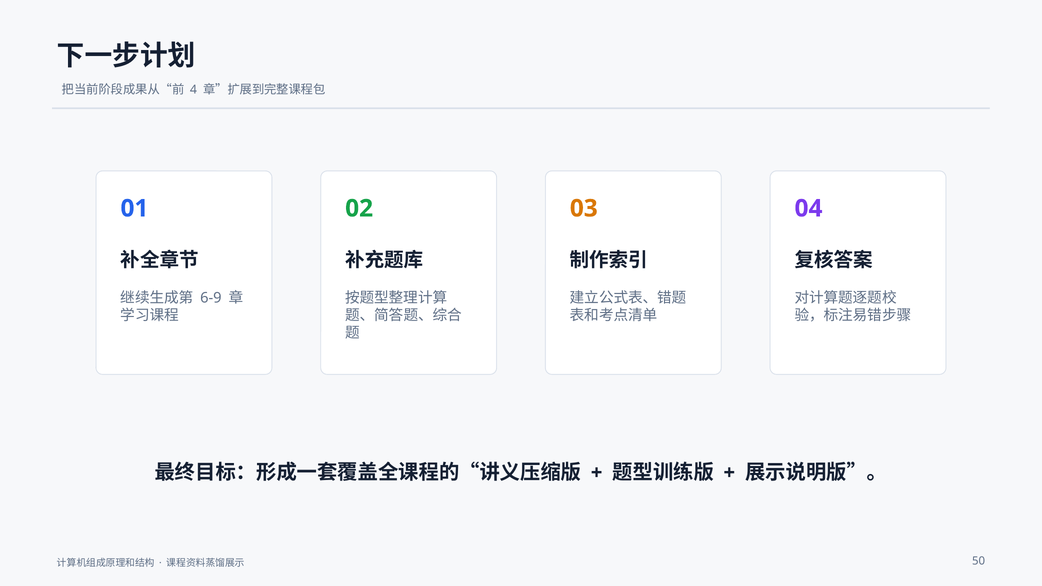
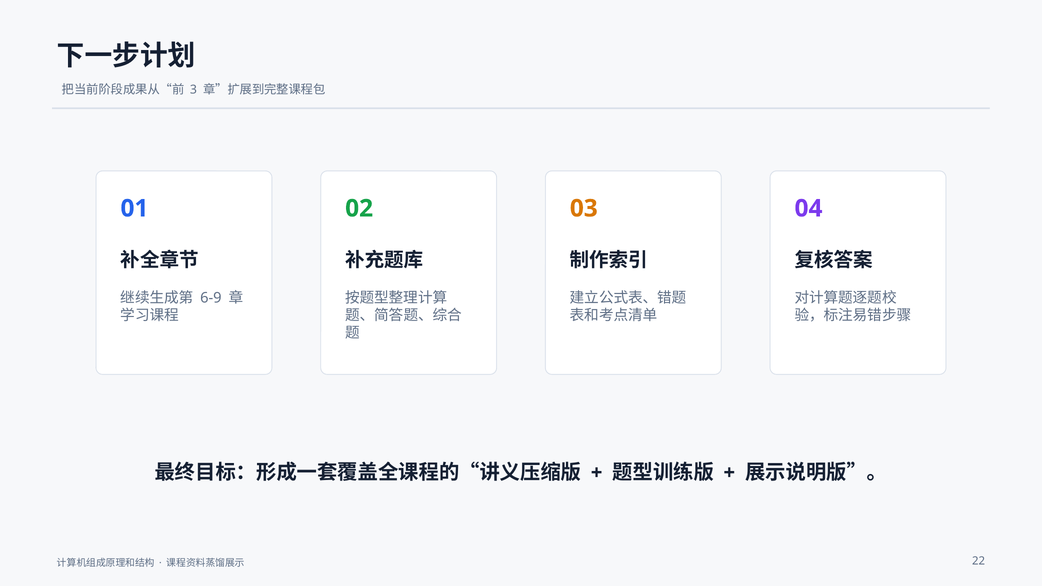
4: 4 -> 3 (193, 90)
50: 50 -> 22 (979, 561)
